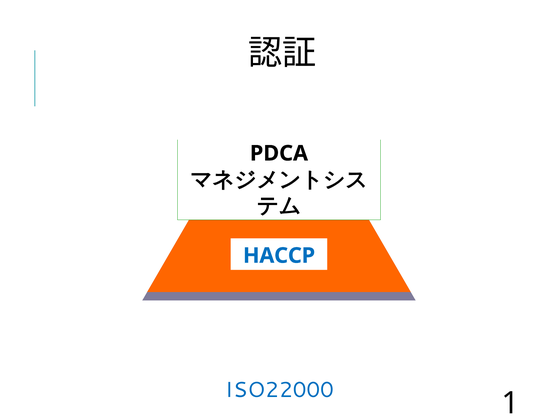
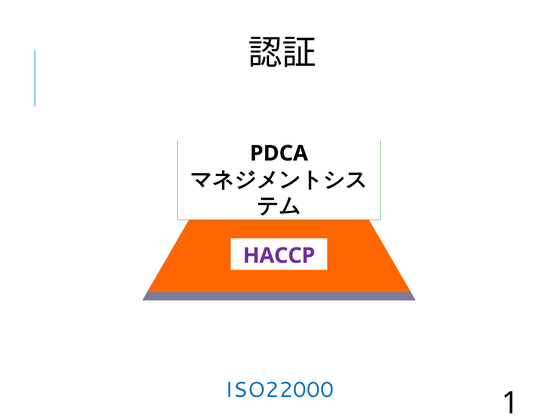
HACCP colour: blue -> purple (279, 255)
